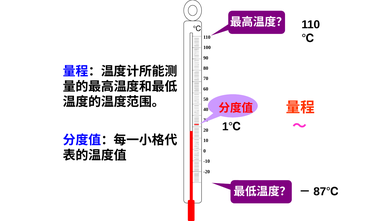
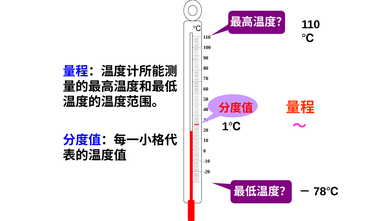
87: 87 -> 78 (320, 192)
